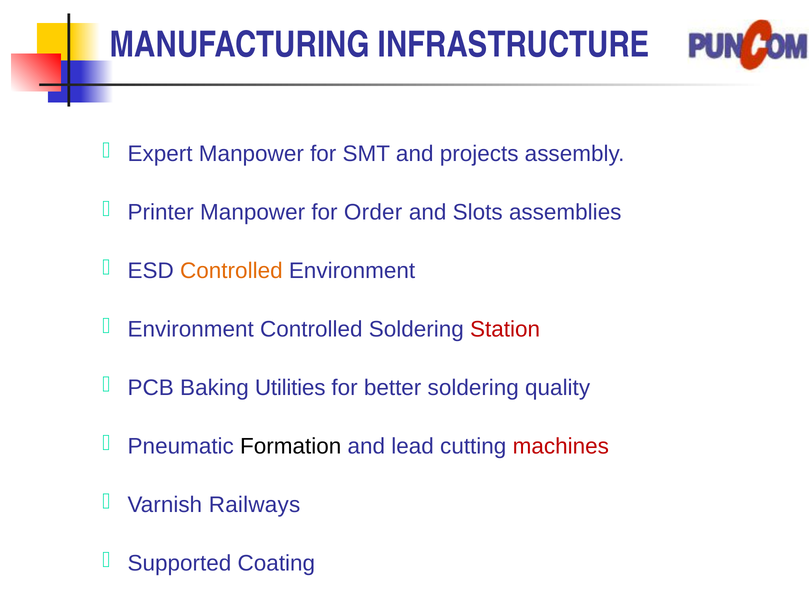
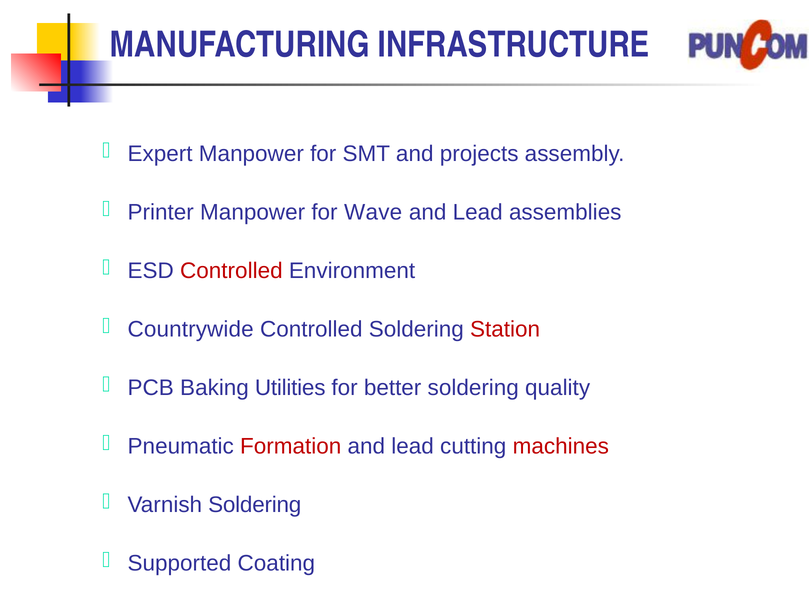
Order: Order -> Wave (373, 212)
Slots: Slots -> Lead (478, 212)
Controlled colour: orange -> red (231, 271)
Environment: Environment -> Countrywide (191, 329)
Formation colour: black -> red (291, 446)
Varnish Railways: Railways -> Soldering (255, 505)
